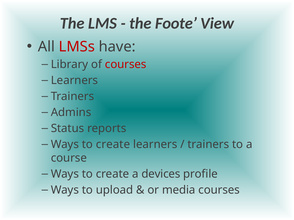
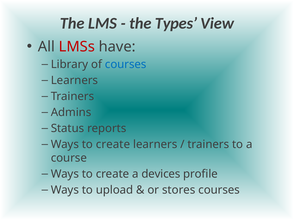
Foote: Foote -> Types (176, 23)
courses colour: red -> blue (126, 65)
media: media -> stores (179, 190)
